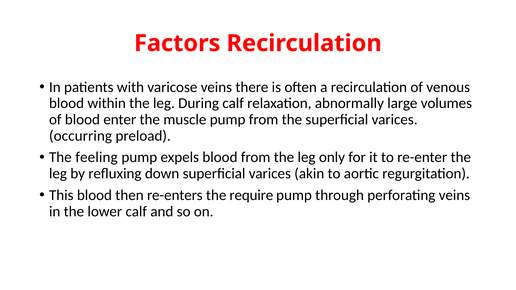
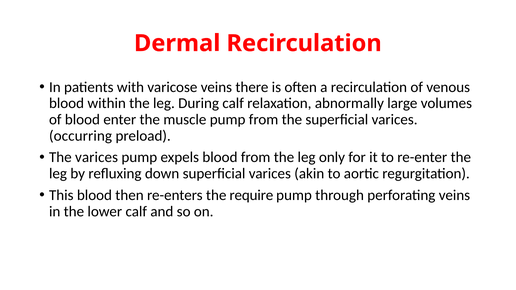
Factors: Factors -> Dermal (177, 43)
The feeling: feeling -> varices (97, 157)
